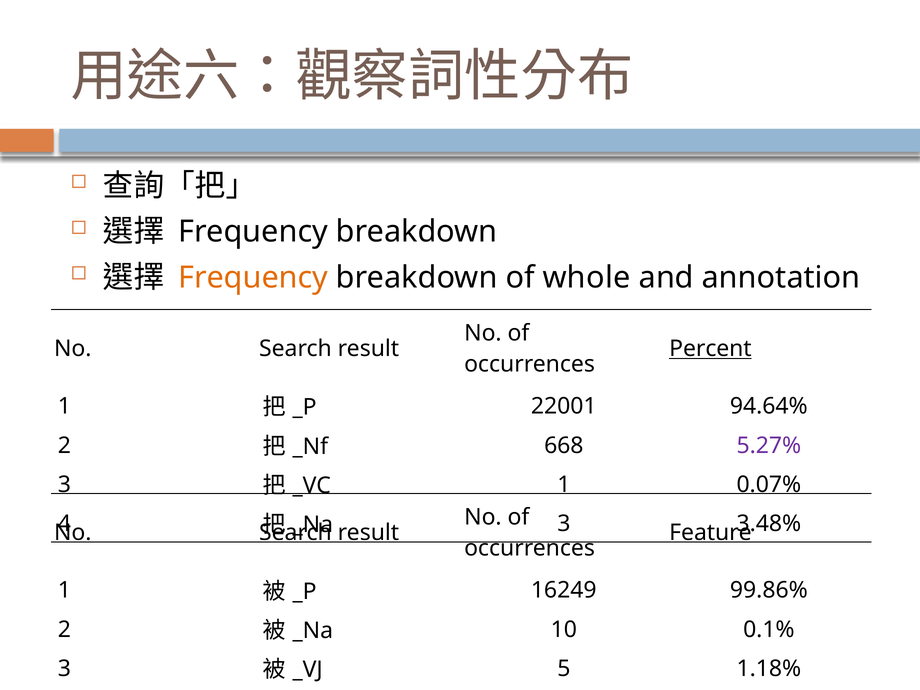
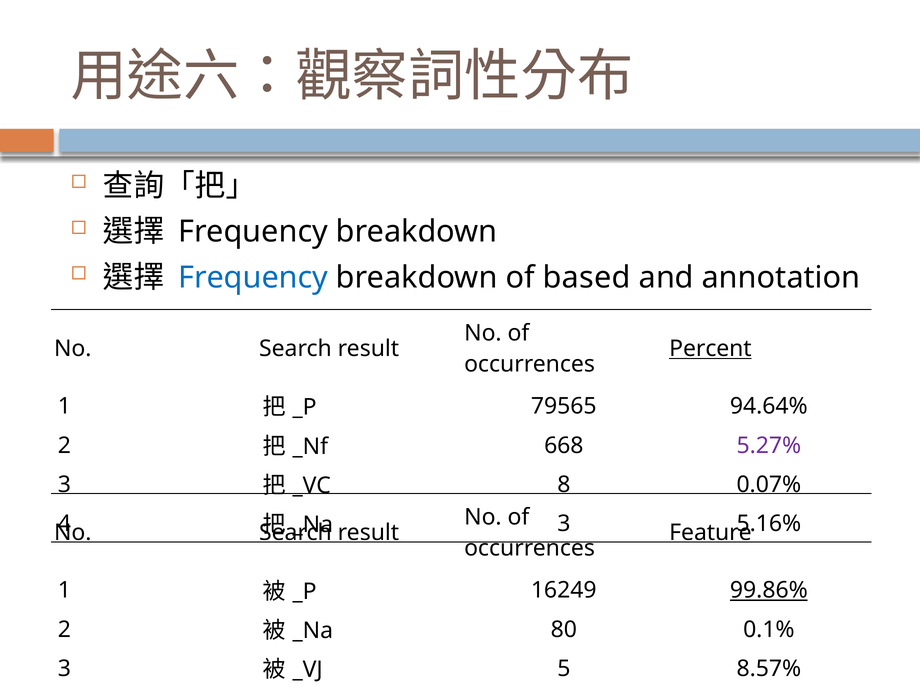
Frequency colour: orange -> blue (253, 278)
whole: whole -> based (587, 278)
22001: 22001 -> 79565 (564, 406)
1: 1 -> 8 (564, 485)
3.48%: 3.48% -> 5.16% (769, 524)
99.86% underline: none -> present (769, 590)
10: 10 -> 80 (564, 630)
1.18%: 1.18% -> 8.57% (769, 669)
